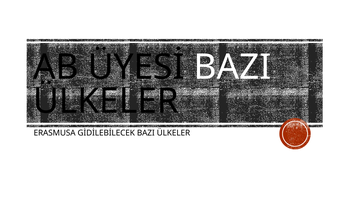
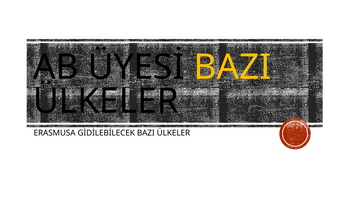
BAZI colour: white -> yellow (233, 67)
